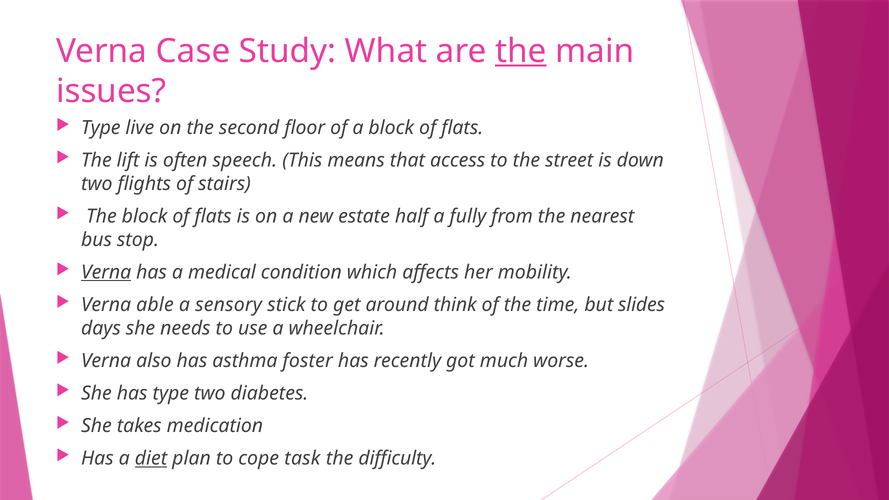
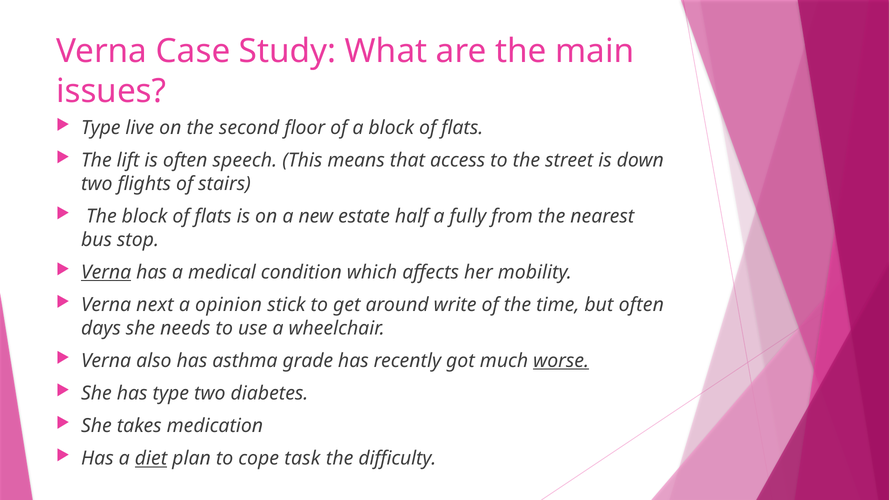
the underline: present -> none (521, 51)
able: able -> next (155, 305)
sensory: sensory -> opinion (229, 305)
think: think -> write (455, 305)
but slides: slides -> often (641, 305)
foster: foster -> grade (308, 361)
worse underline: none -> present (561, 361)
